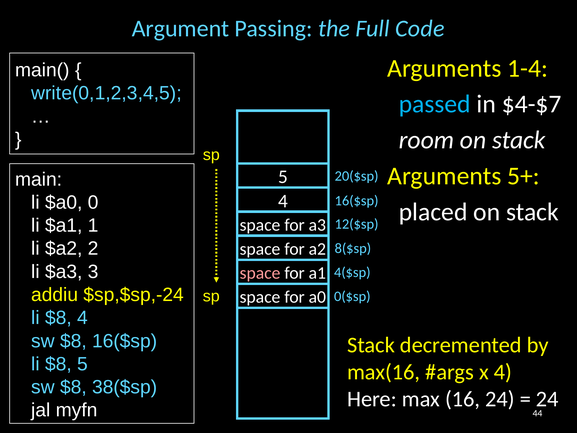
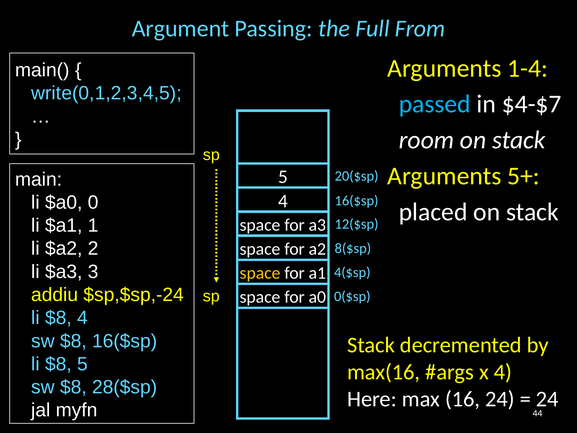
Code: Code -> From (420, 29)
space colour: pink -> yellow (260, 273)
38($sp: 38($sp -> 28($sp (125, 387)
